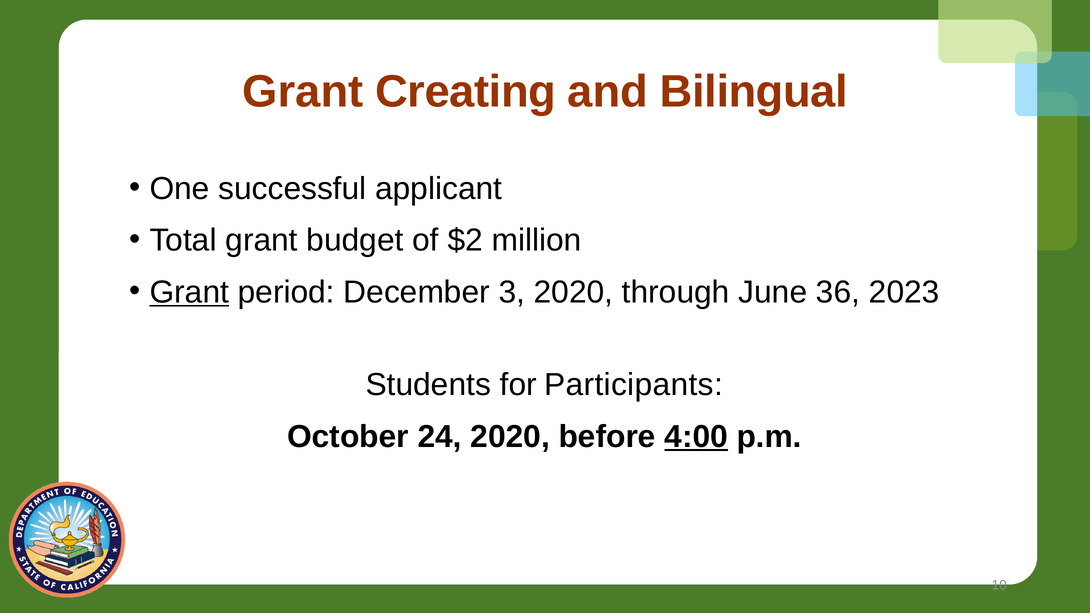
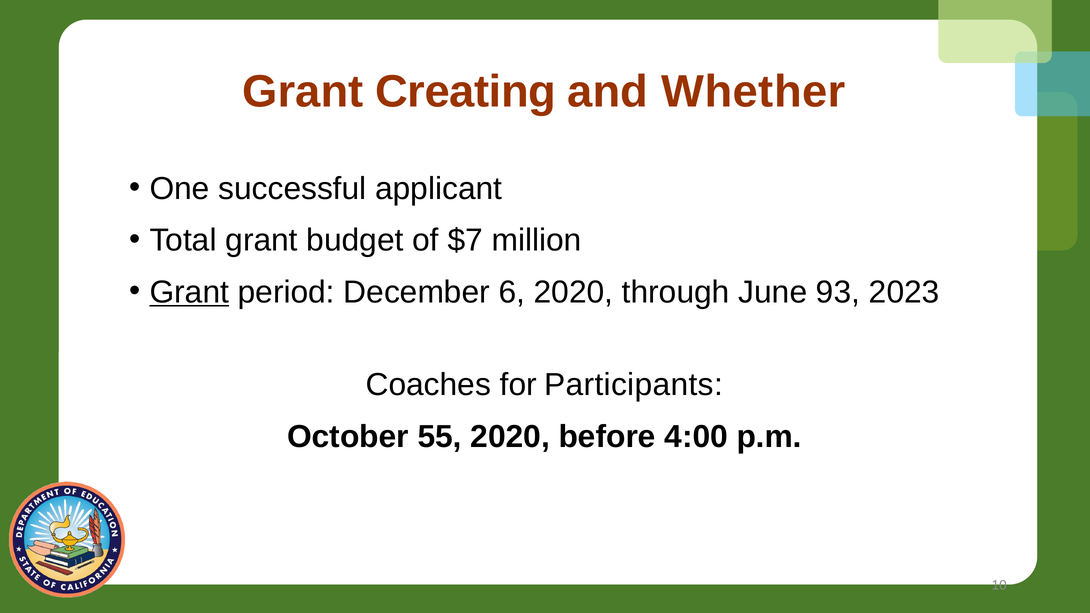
Bilingual: Bilingual -> Whether (753, 92)
$2: $2 -> $7 (465, 240)
3: 3 -> 6 (512, 292)
36: 36 -> 93 (838, 292)
Students: Students -> Coaches (428, 385)
24: 24 -> 55 (440, 437)
4:00 underline: present -> none (696, 437)
